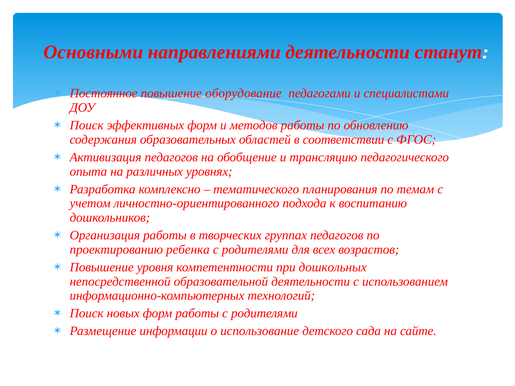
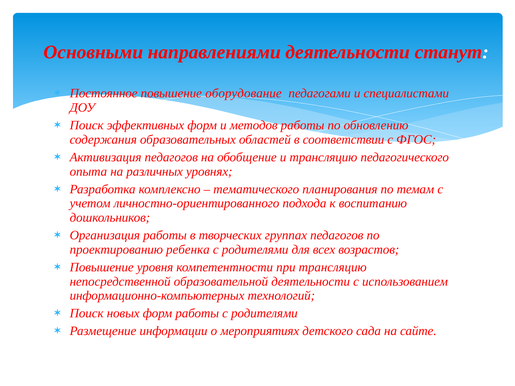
при дошкольных: дошкольных -> трансляцию (333, 267)
использование: использование -> мероприятиях (260, 331)
